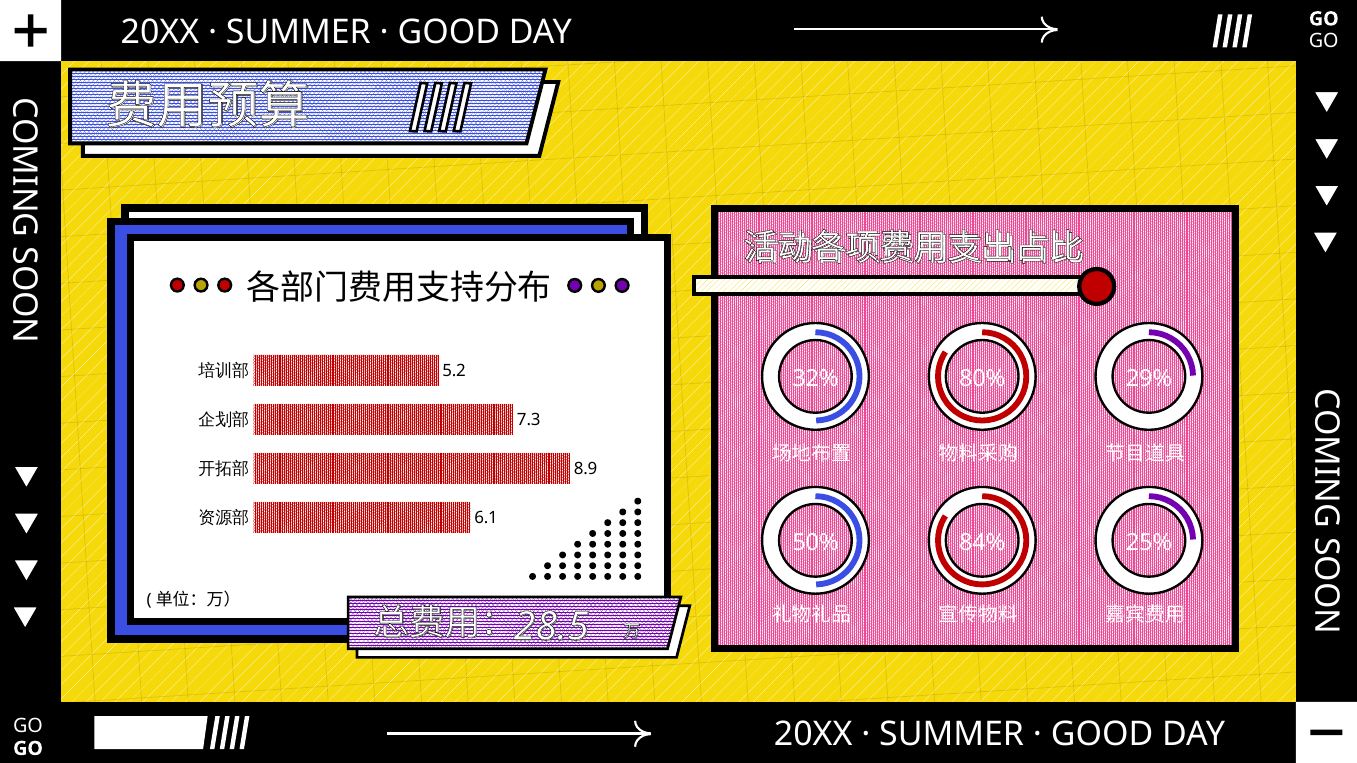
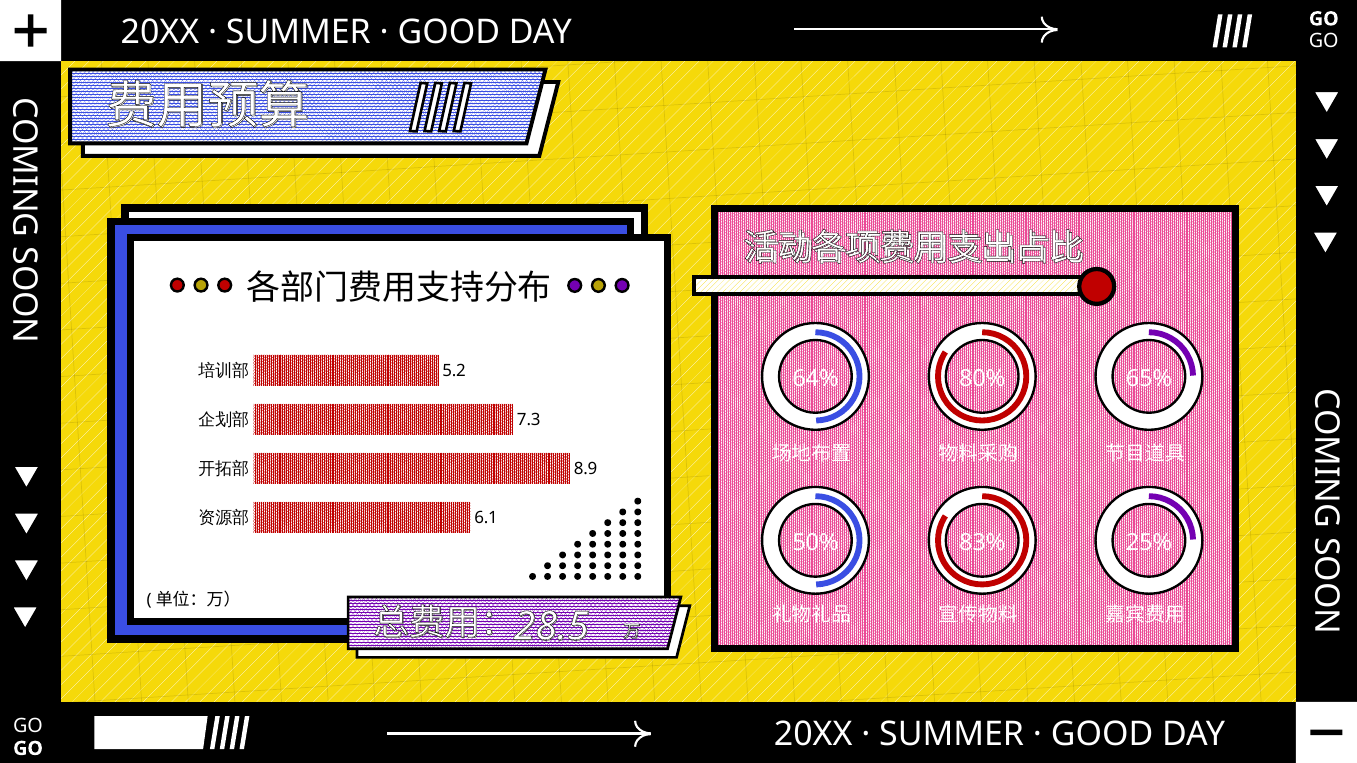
32%: 32% -> 64% (815, 379)
29%: 29% -> 65% (1149, 379)
84%: 84% -> 83% (982, 543)
